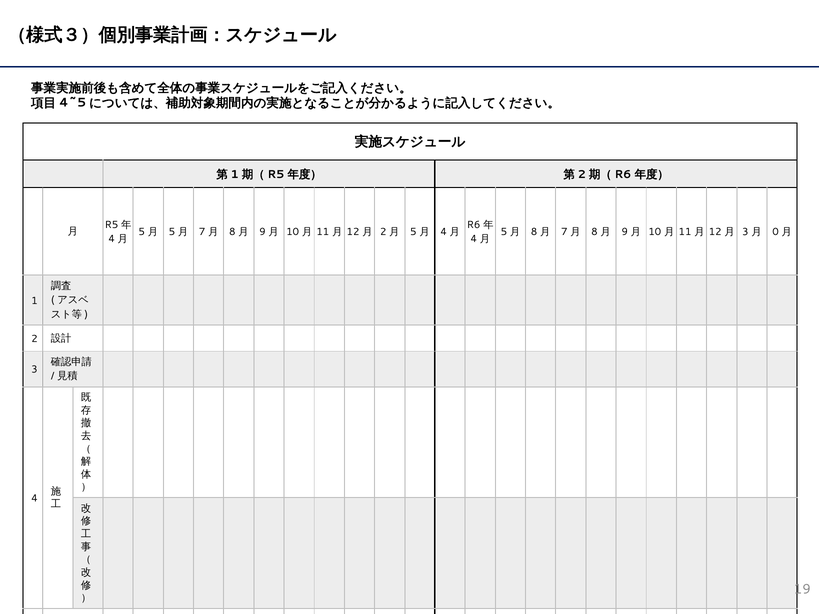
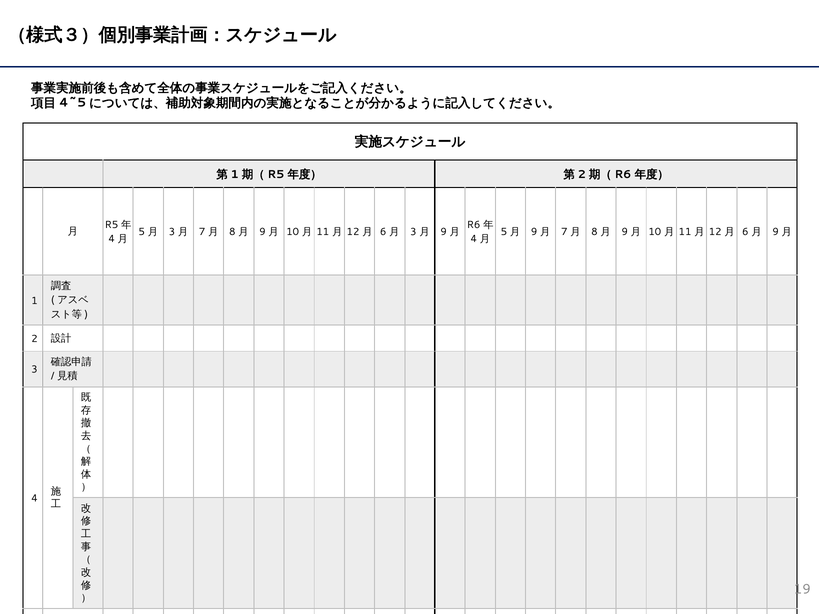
5: 5 -> 3 (172, 232)
2: 2 -> 6 (383, 232)
5: 5 -> 3 (413, 232)
4: 4 -> 9 (444, 232)
8: 8 -> 9 (534, 232)
3: 3 -> 6 (745, 232)
0: 0 -> 9 (776, 232)
